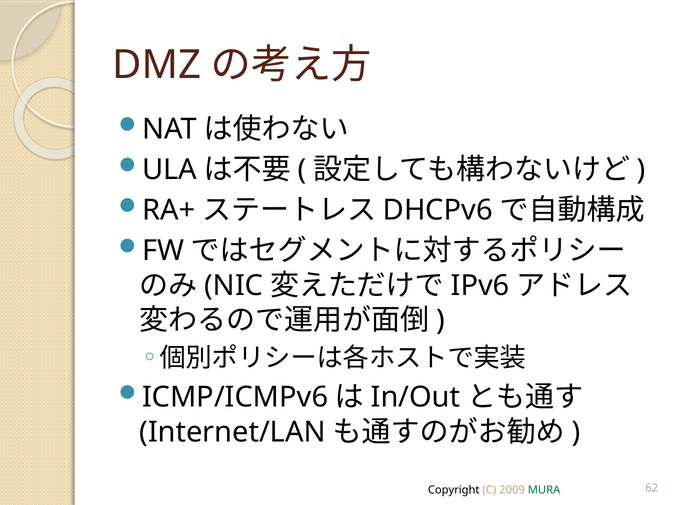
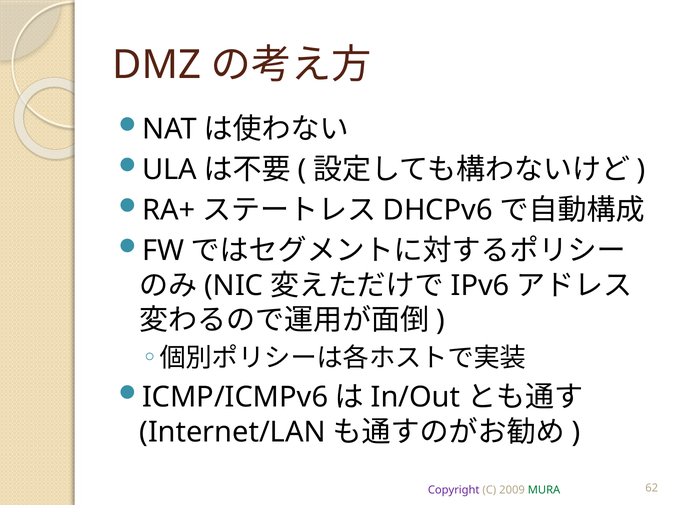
Copyright colour: black -> purple (454, 491)
